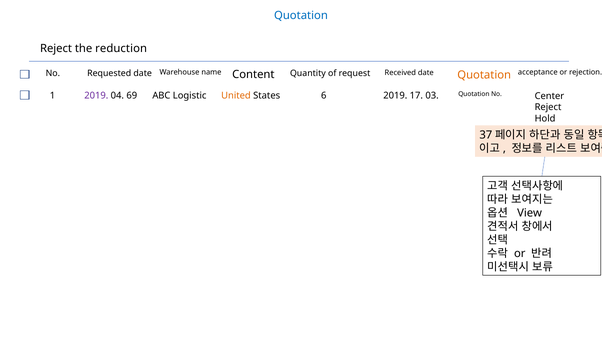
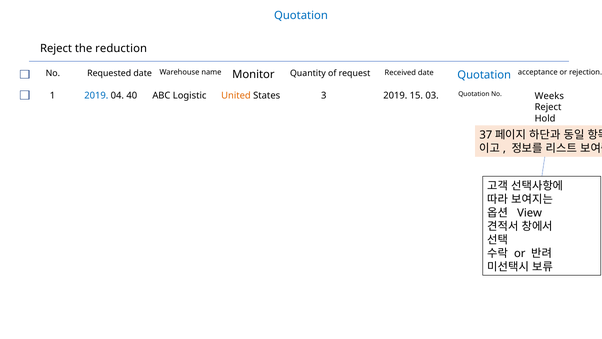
Content: Content -> Monitor (253, 74)
Quotation colour: orange -> blue (484, 75)
2019 colour: purple -> blue (96, 95)
69: 69 -> 40 (132, 95)
6: 6 -> 3 (324, 95)
17: 17 -> 15 (416, 95)
Center: Center -> Weeks (549, 96)
